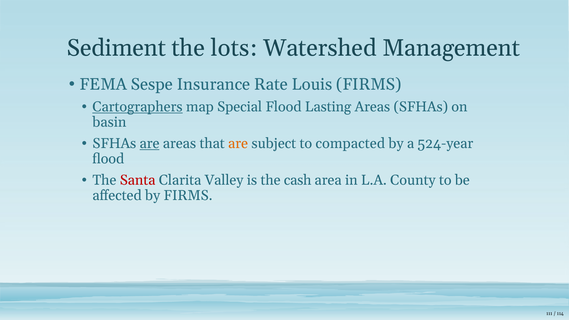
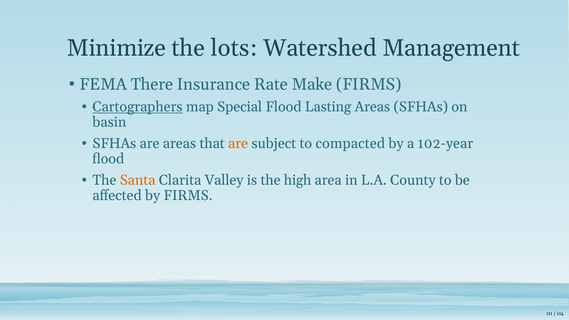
Sediment: Sediment -> Minimize (116, 48)
Sespe: Sespe -> There (152, 84)
Louis: Louis -> Make (312, 84)
are underline: present -> none (150, 144)
524-year: 524-year -> 102-year (445, 144)
Santa colour: red -> orange (138, 180)
cash: cash -> high (298, 180)
